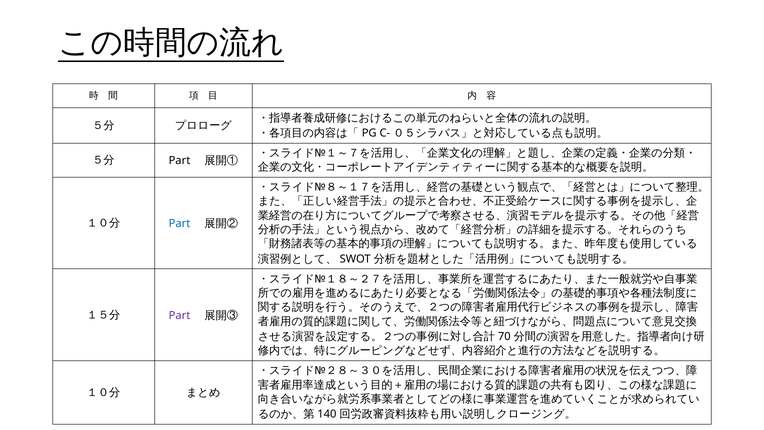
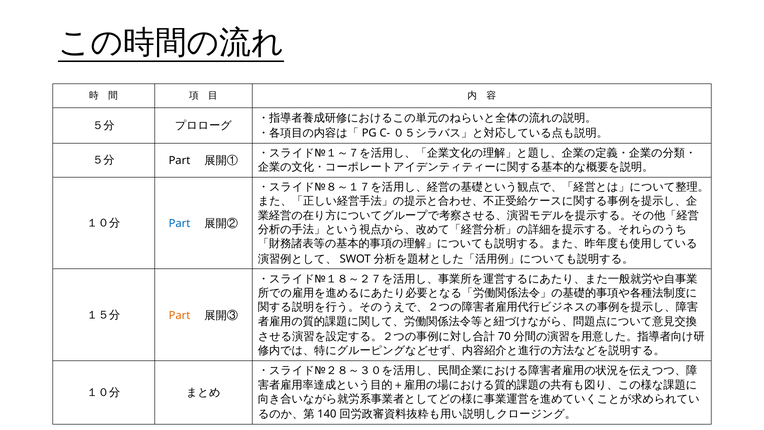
Part colour: purple -> orange (179, 315)
